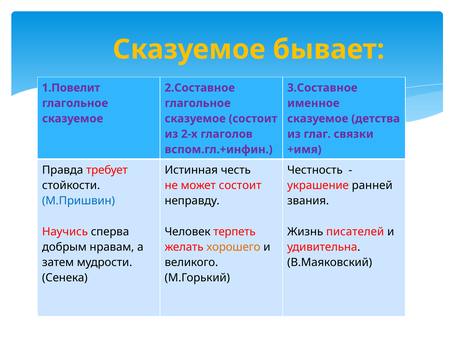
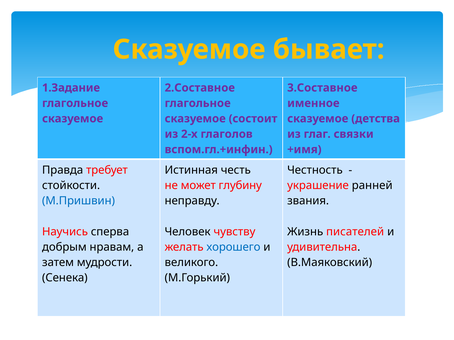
1.Повелит: 1.Повелит -> 1.Задание (71, 88)
может состоит: состоит -> глубину (240, 186)
терпеть: терпеть -> чувству (234, 232)
хорошего colour: orange -> blue (233, 247)
